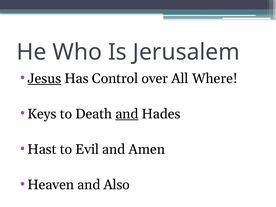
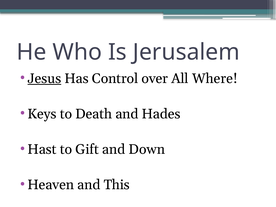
and underline: present -> none (127, 114)
Evil: Evil -> Gift (87, 149)
Amen: Amen -> Down (147, 149)
Also: Also -> This (117, 185)
